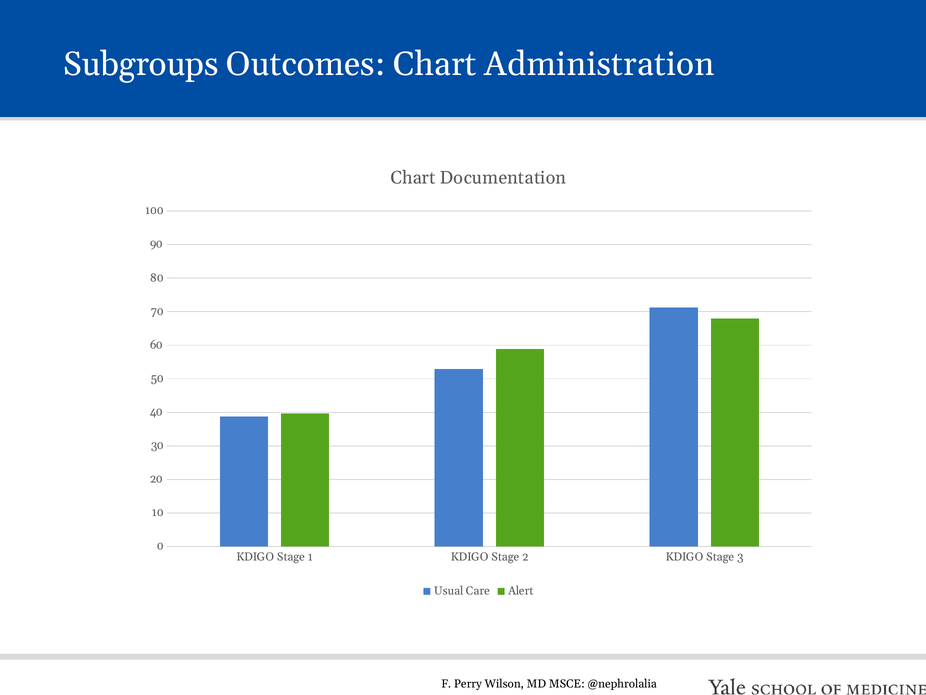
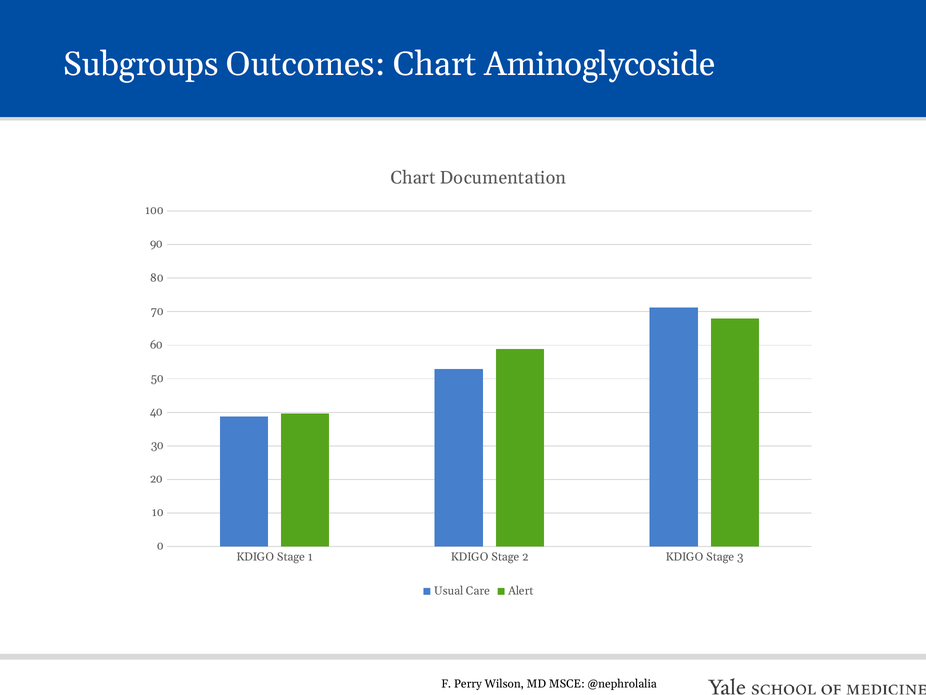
Administration: Administration -> Aminoglycoside (600, 64)
